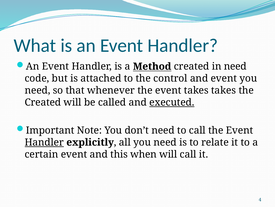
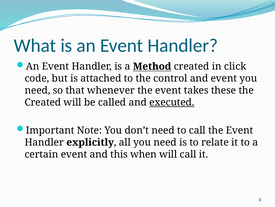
in need: need -> click (235, 66)
takes takes: takes -> these (224, 90)
Handler underline: present -> none (44, 142)
